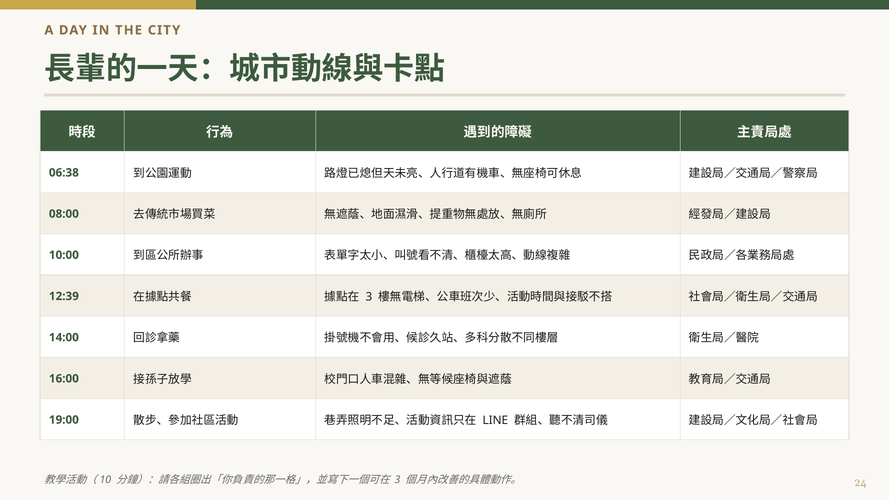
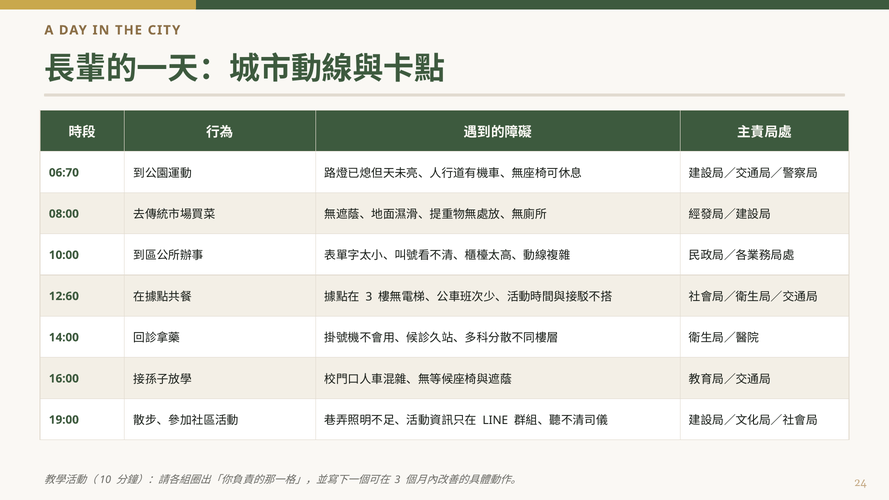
06:38: 06:38 -> 06:70 (64, 173)
12:39: 12:39 -> 12:60 (64, 296)
